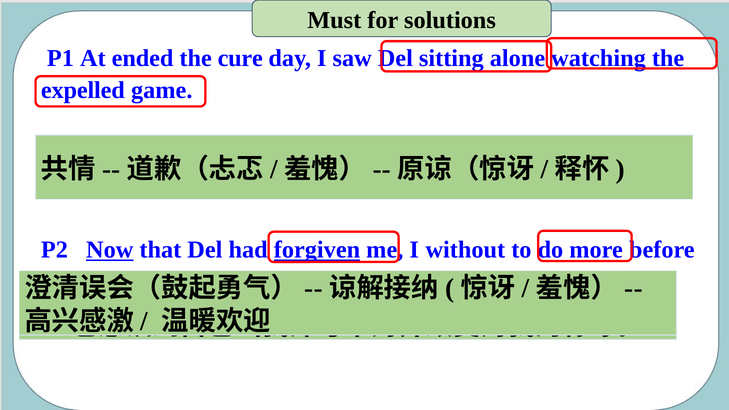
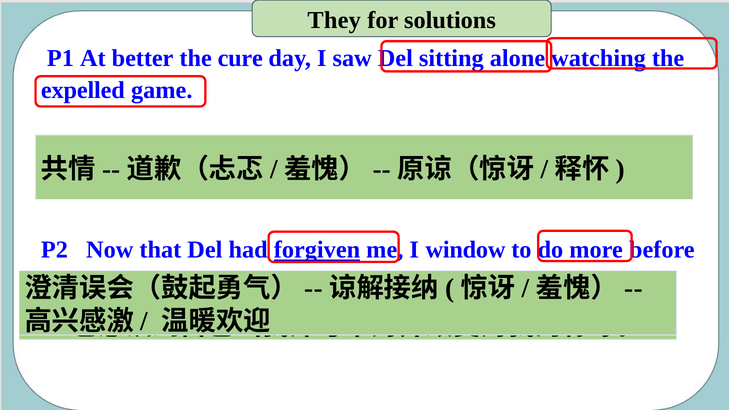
Must: Must -> They (334, 20)
ended: ended -> better (143, 58)
Now underline: present -> none (110, 250)
without: without -> window (466, 250)
